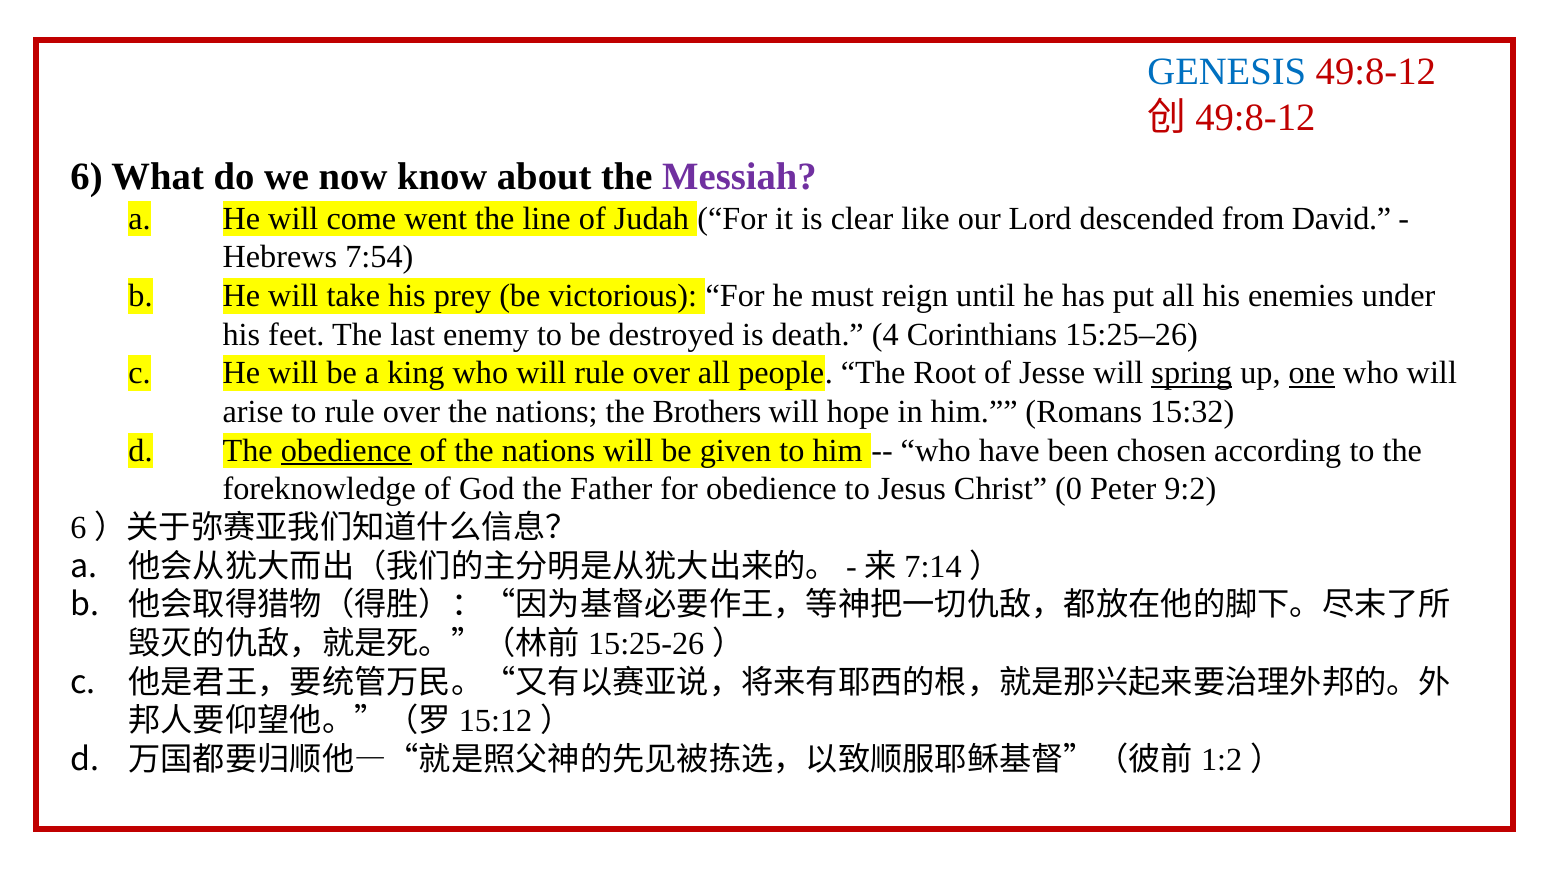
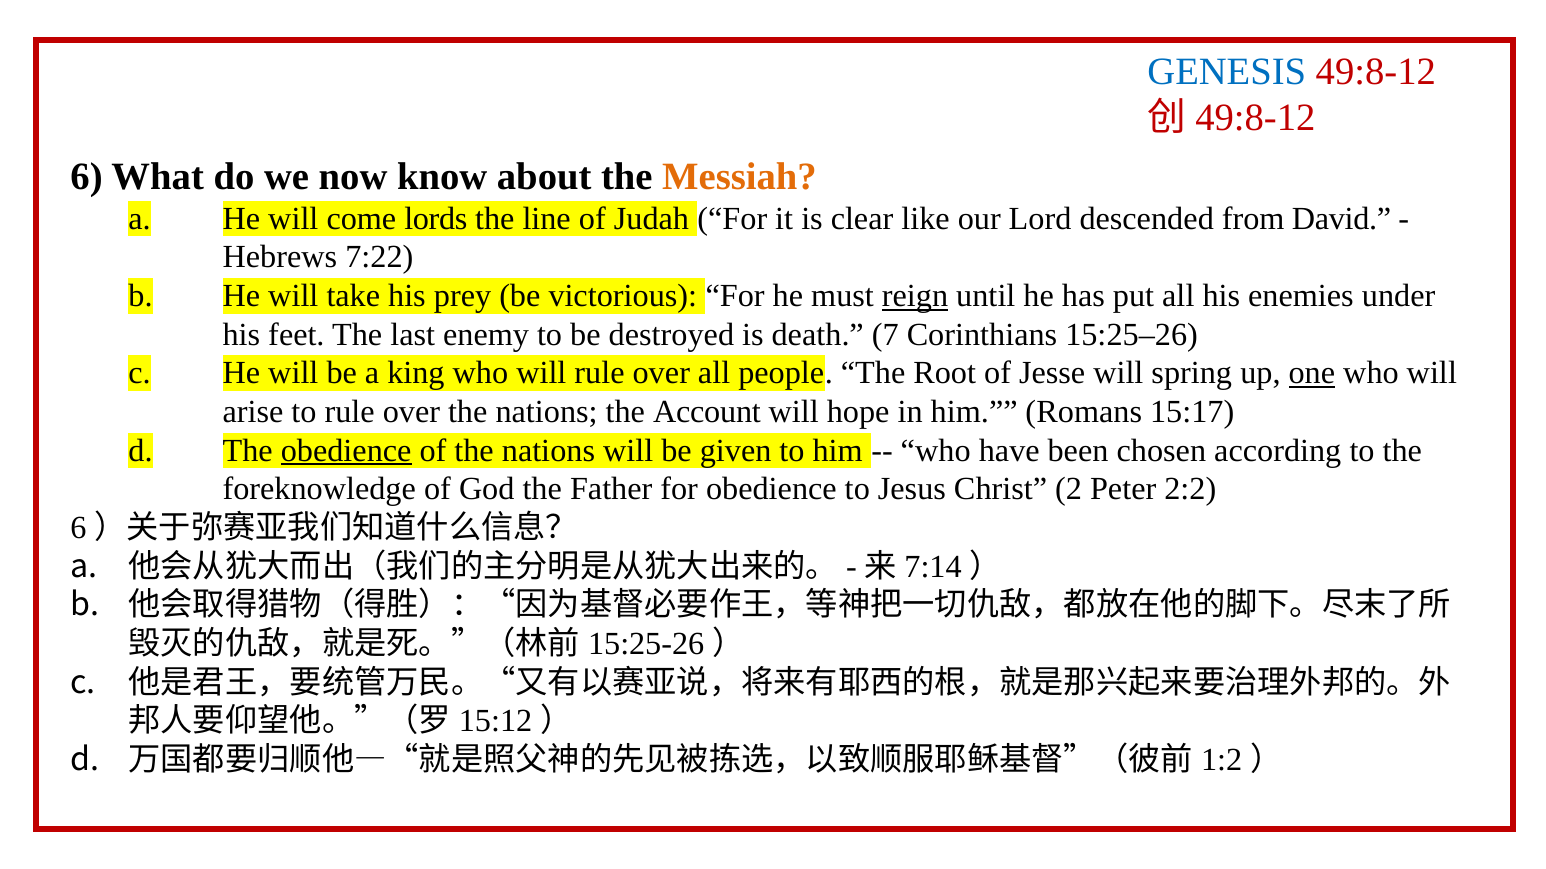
Messiah colour: purple -> orange (739, 177)
went: went -> lords (436, 219)
7:54: 7:54 -> 7:22 (379, 258)
reign underline: none -> present (915, 296)
4: 4 -> 7 (885, 335)
spring underline: present -> none (1192, 374)
Brothers: Brothers -> Account (707, 412)
15:32: 15:32 -> 15:17 (1192, 412)
0: 0 -> 2 (1069, 490)
9:2: 9:2 -> 2:2 (1190, 490)
